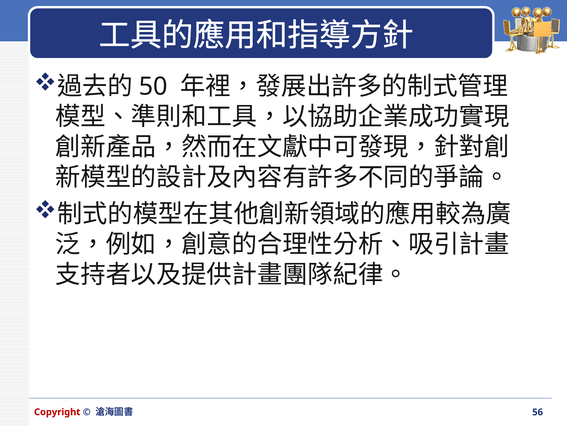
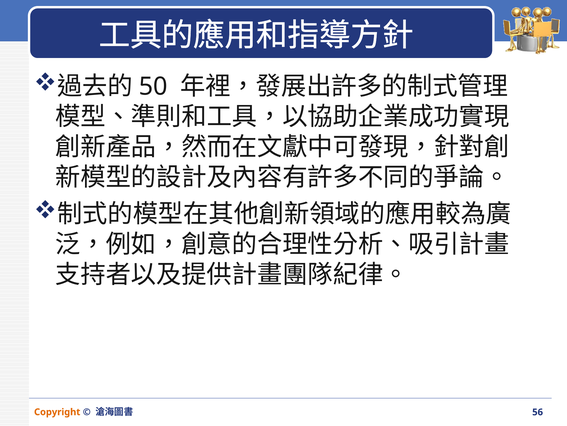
Copyright colour: red -> orange (57, 411)
